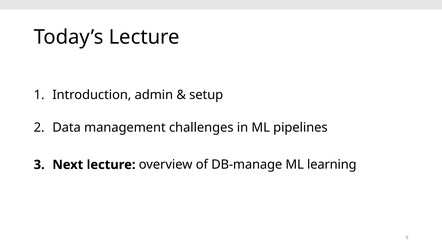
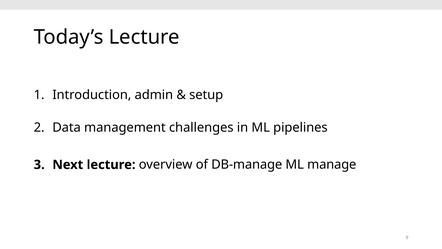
learning: learning -> manage (332, 164)
